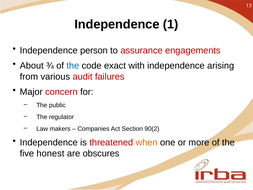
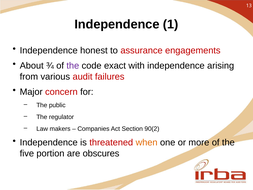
person: person -> honest (94, 50)
the colour: blue -> purple (73, 66)
honest: honest -> portion (50, 153)
